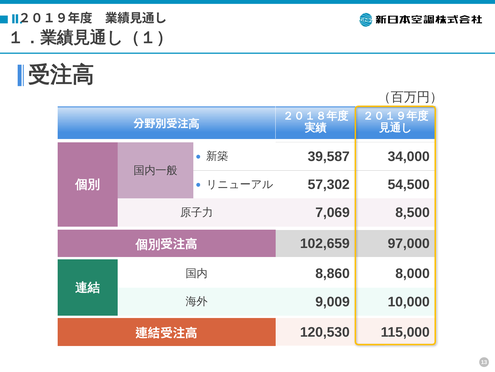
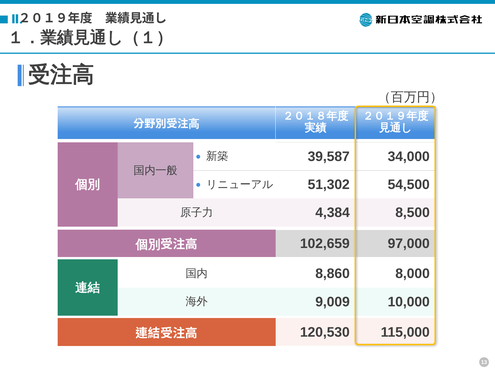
57,302: 57,302 -> 51,302 (329, 184)
7,069: 7,069 -> 4,384 (333, 212)
